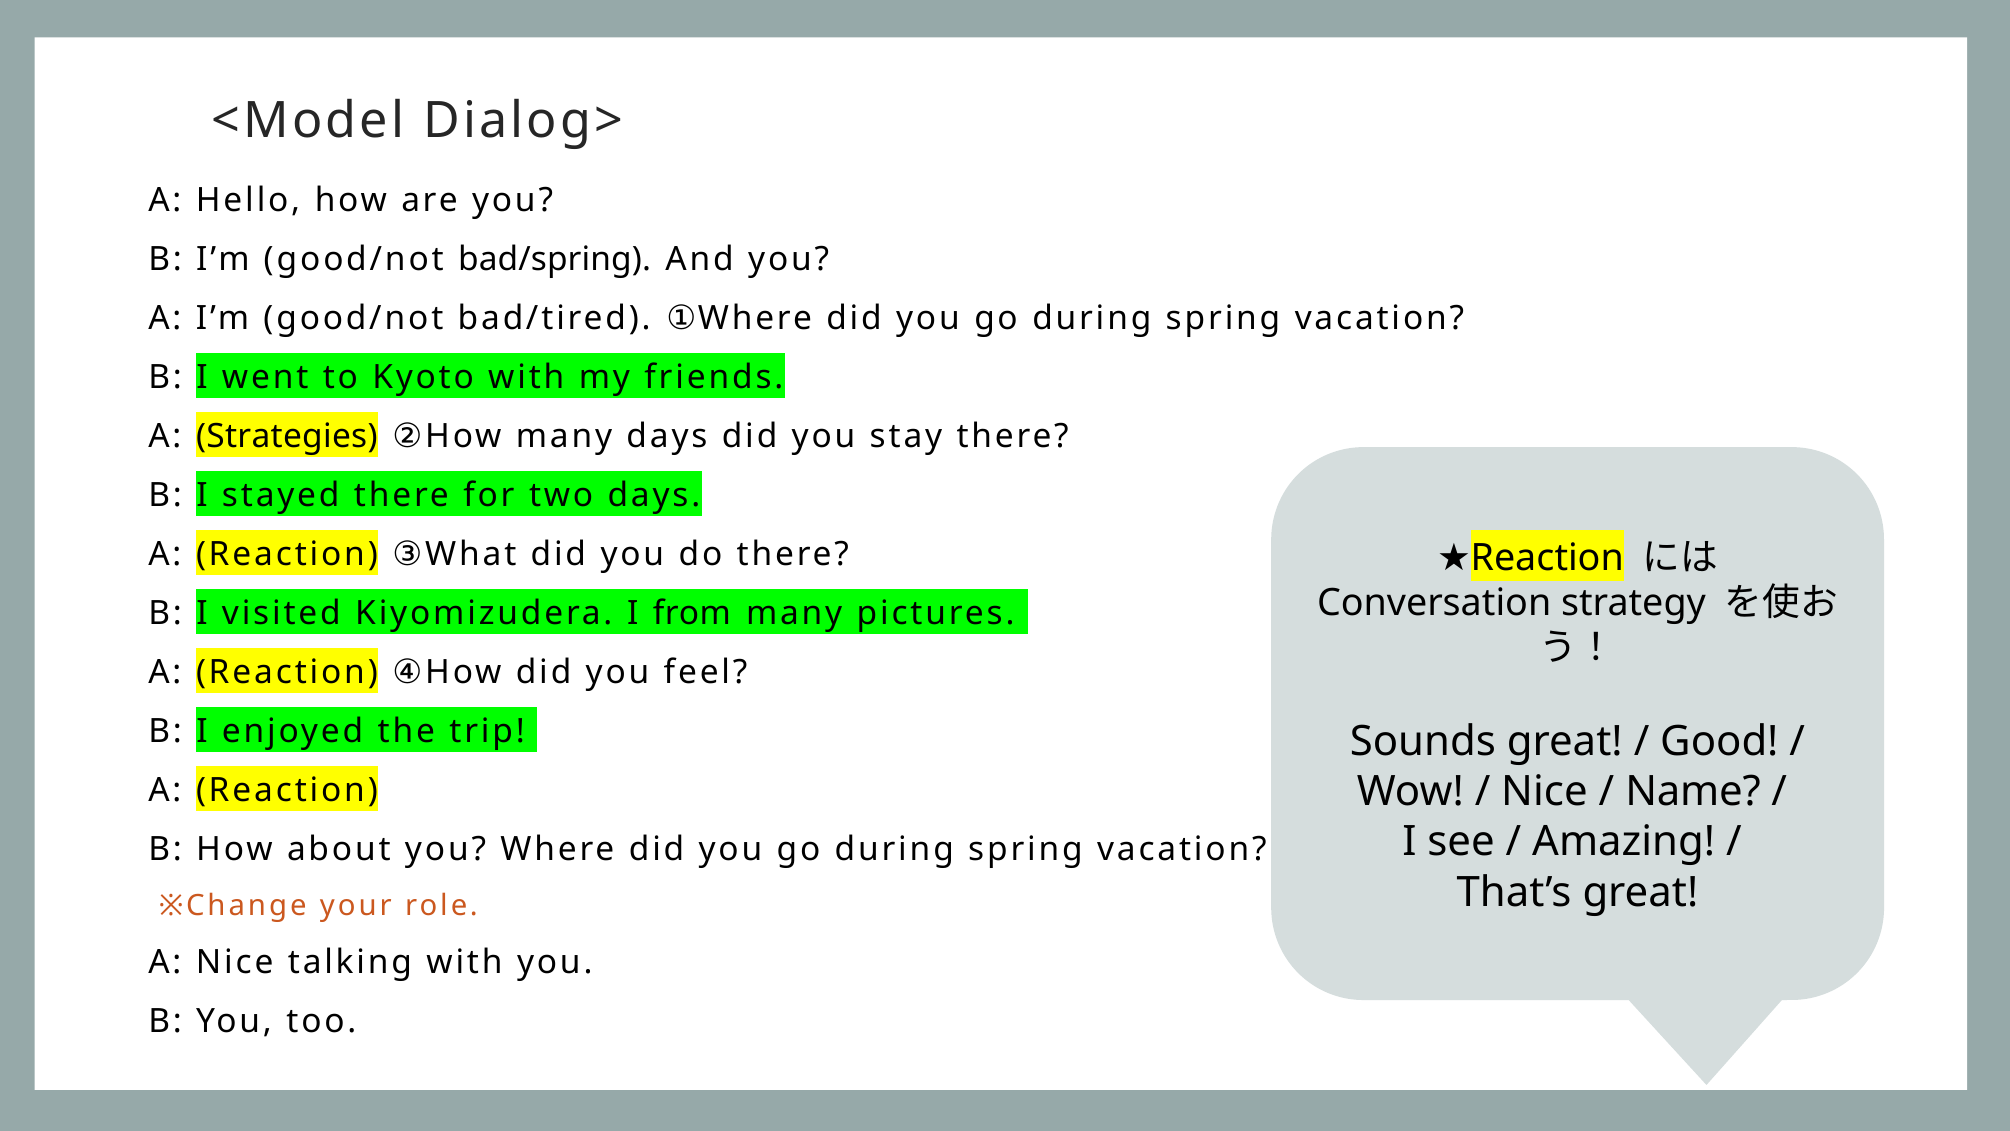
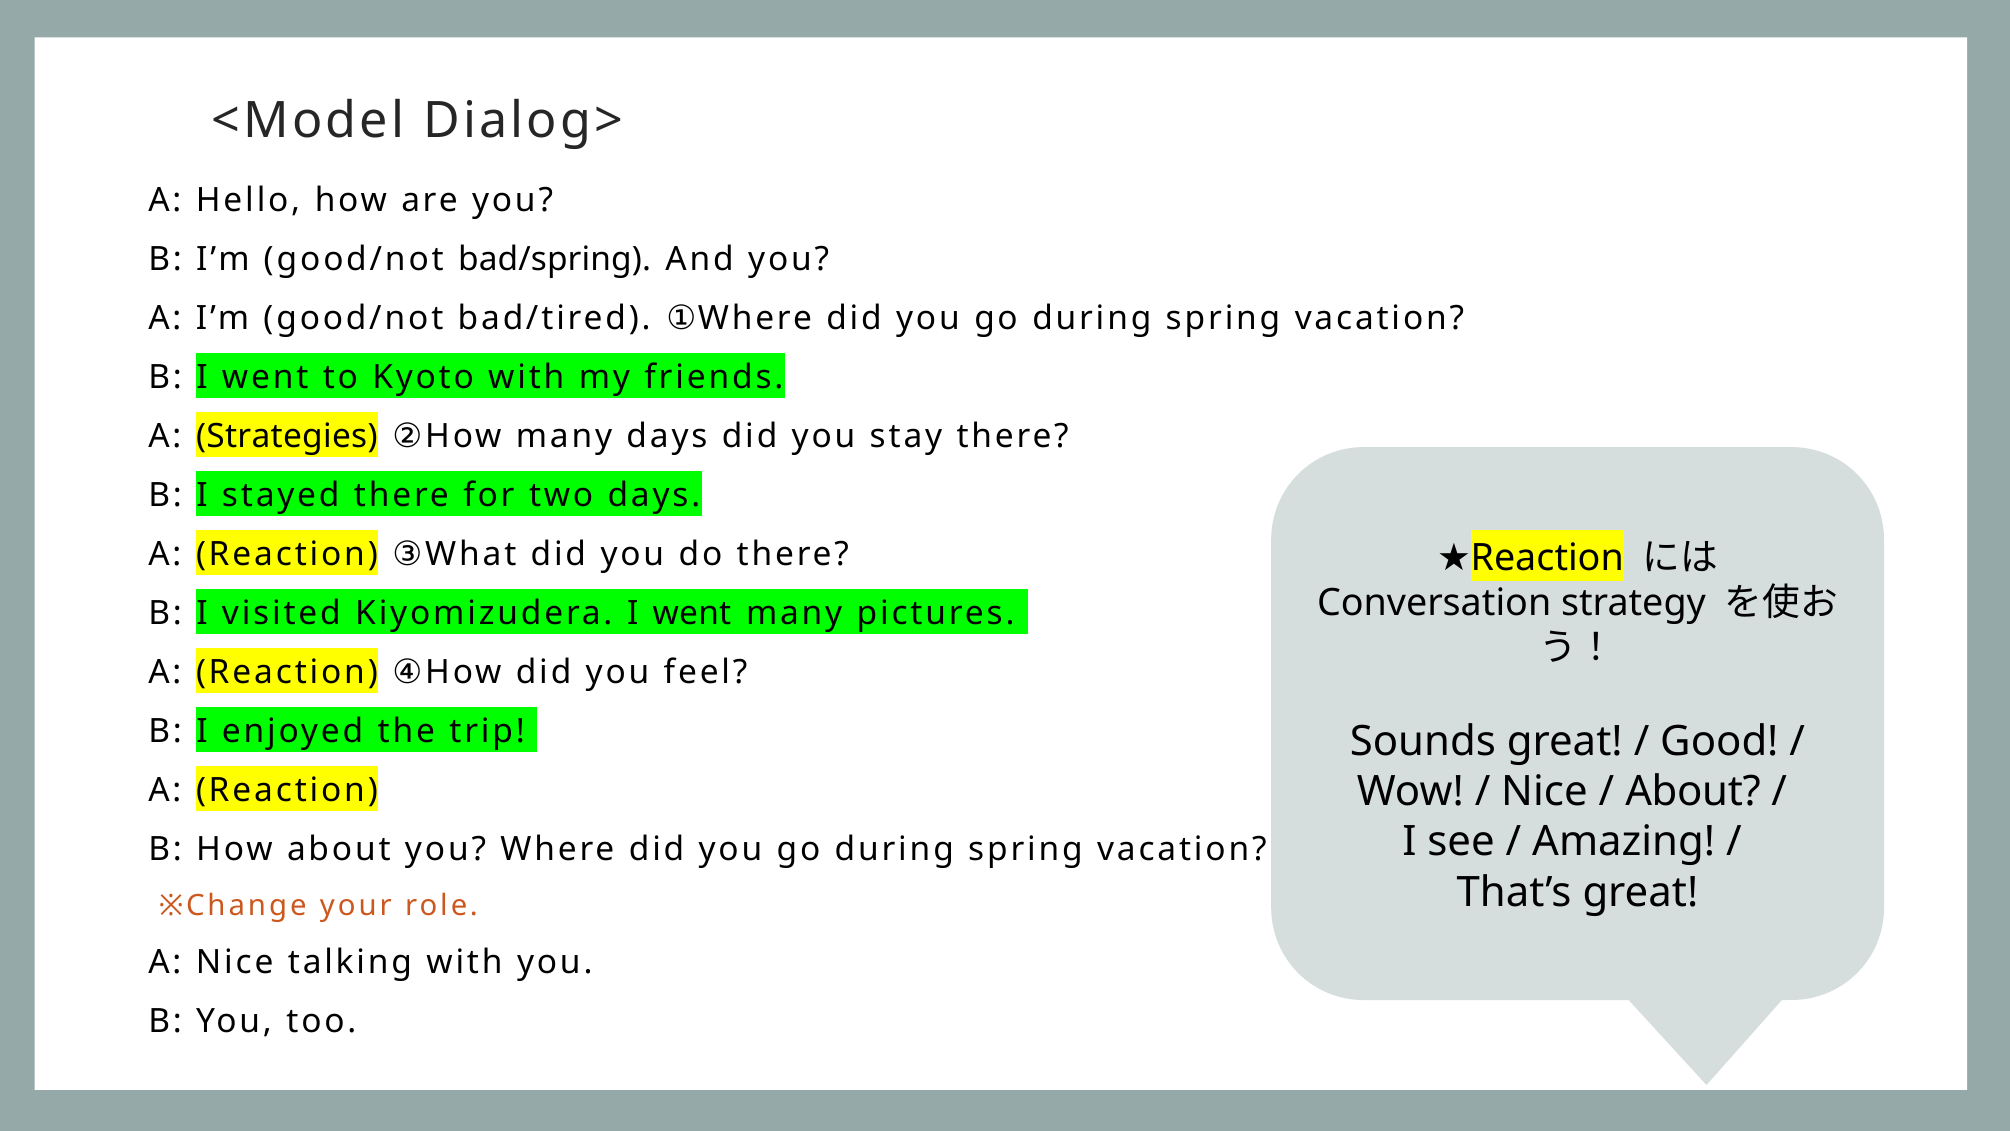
Kiyomizudera I from: from -> went (692, 613)
Name: Name -> About (1693, 792)
